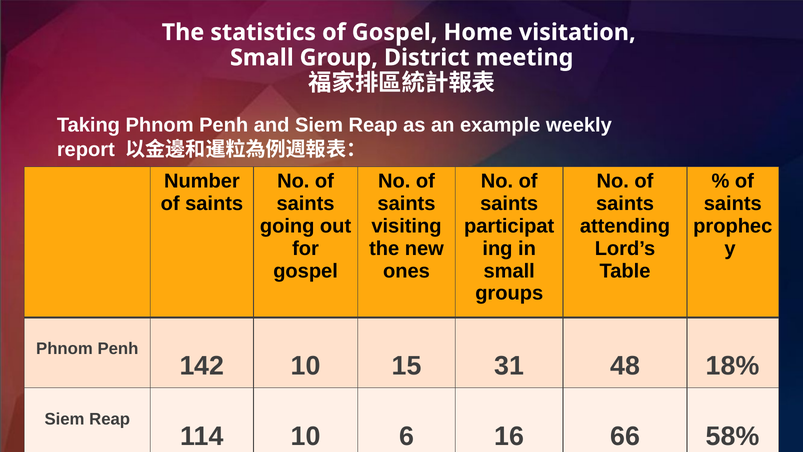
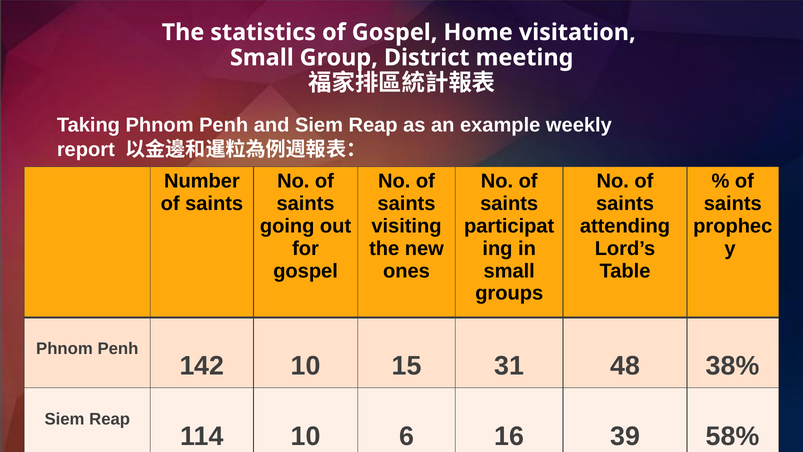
18%: 18% -> 38% (733, 366)
66: 66 -> 39 (625, 436)
